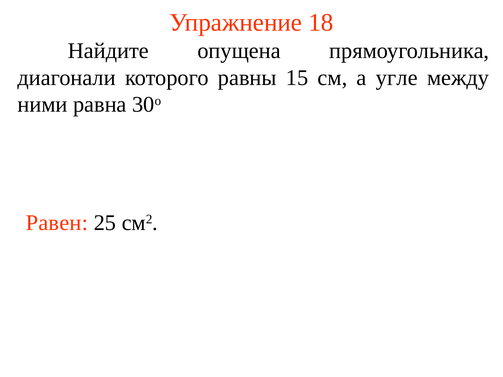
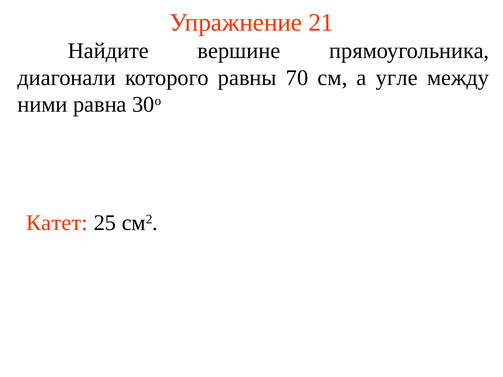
18: 18 -> 21 (321, 23)
опущена: опущена -> вершине (239, 51)
15: 15 -> 70 (297, 78)
Равен: Равен -> Катет (57, 223)
